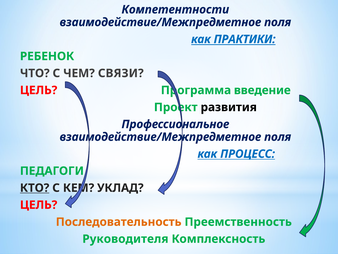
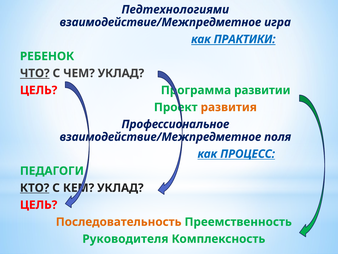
Компетентности: Компетентности -> Педтехнологиями (175, 10)
поля: поля -> игра (278, 22)
ЧТО underline: none -> present (35, 73)
ЧЕМ СВЯЗИ: СВЯЗИ -> УКЛАД (121, 73)
введение: введение -> развитии (262, 90)
развития colour: black -> orange (229, 107)
